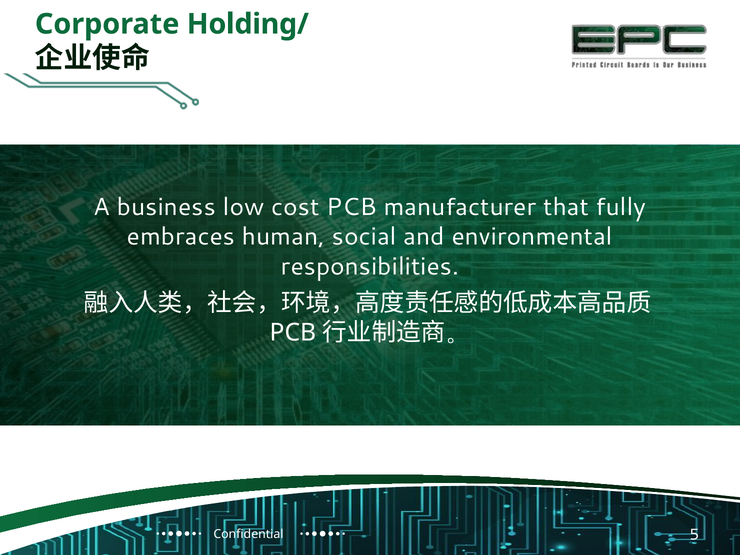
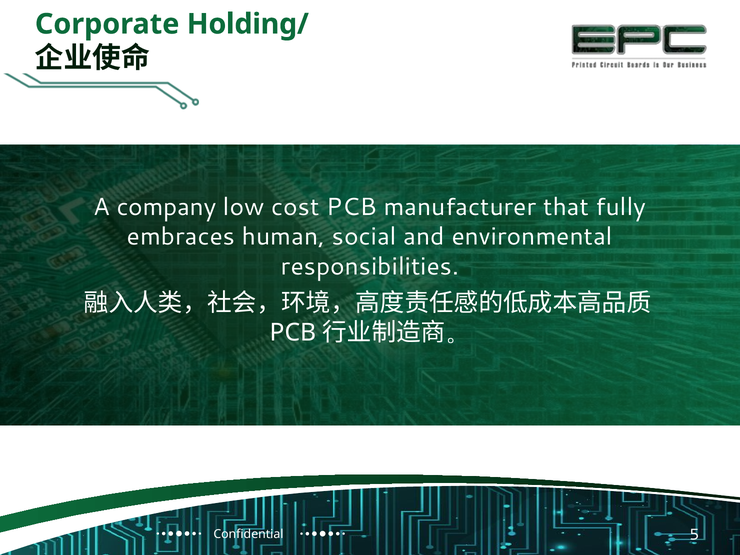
business: business -> company (167, 207)
